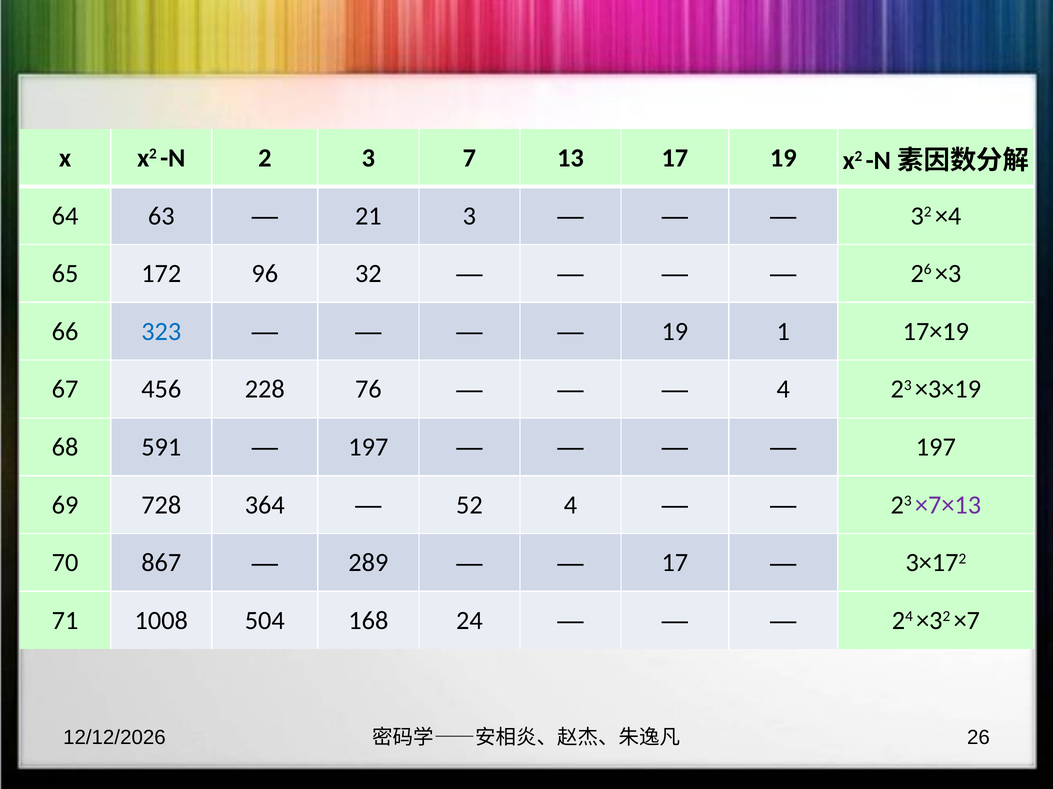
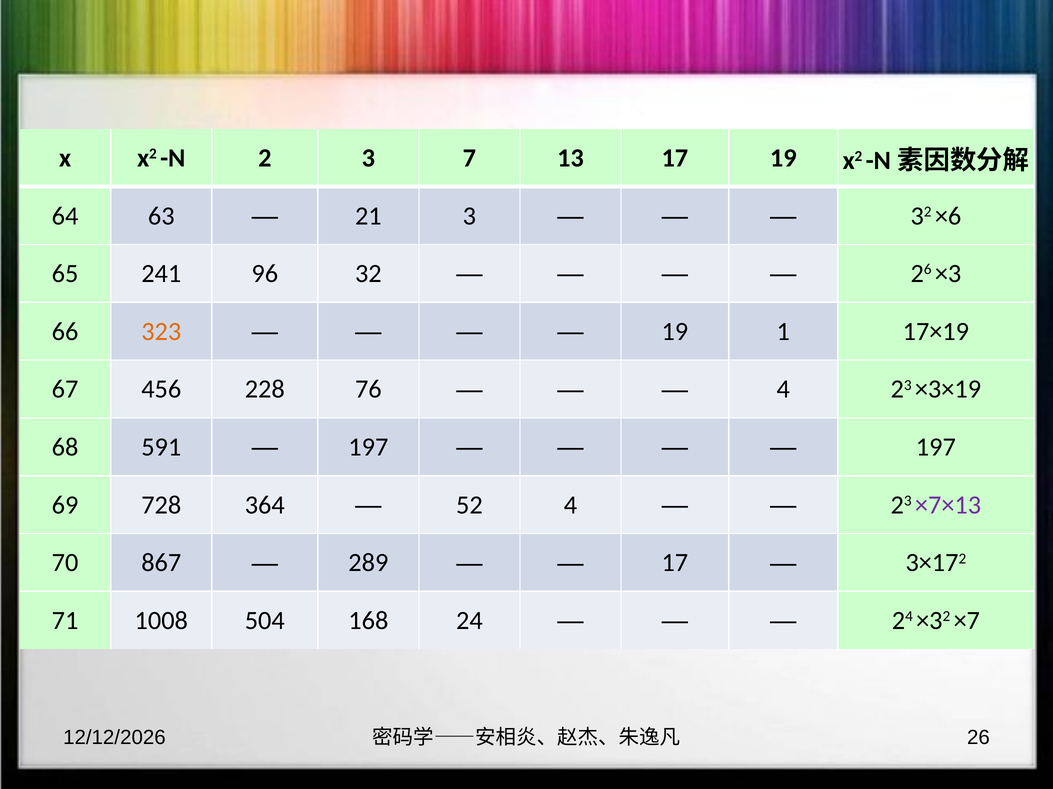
×4: ×4 -> ×6 (948, 216)
172: 172 -> 241 (161, 274)
323 colour: blue -> orange (161, 332)
